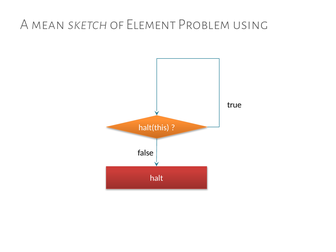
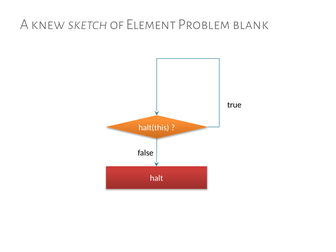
mean: mean -> knew (48, 24)
using: using -> blank (251, 24)
